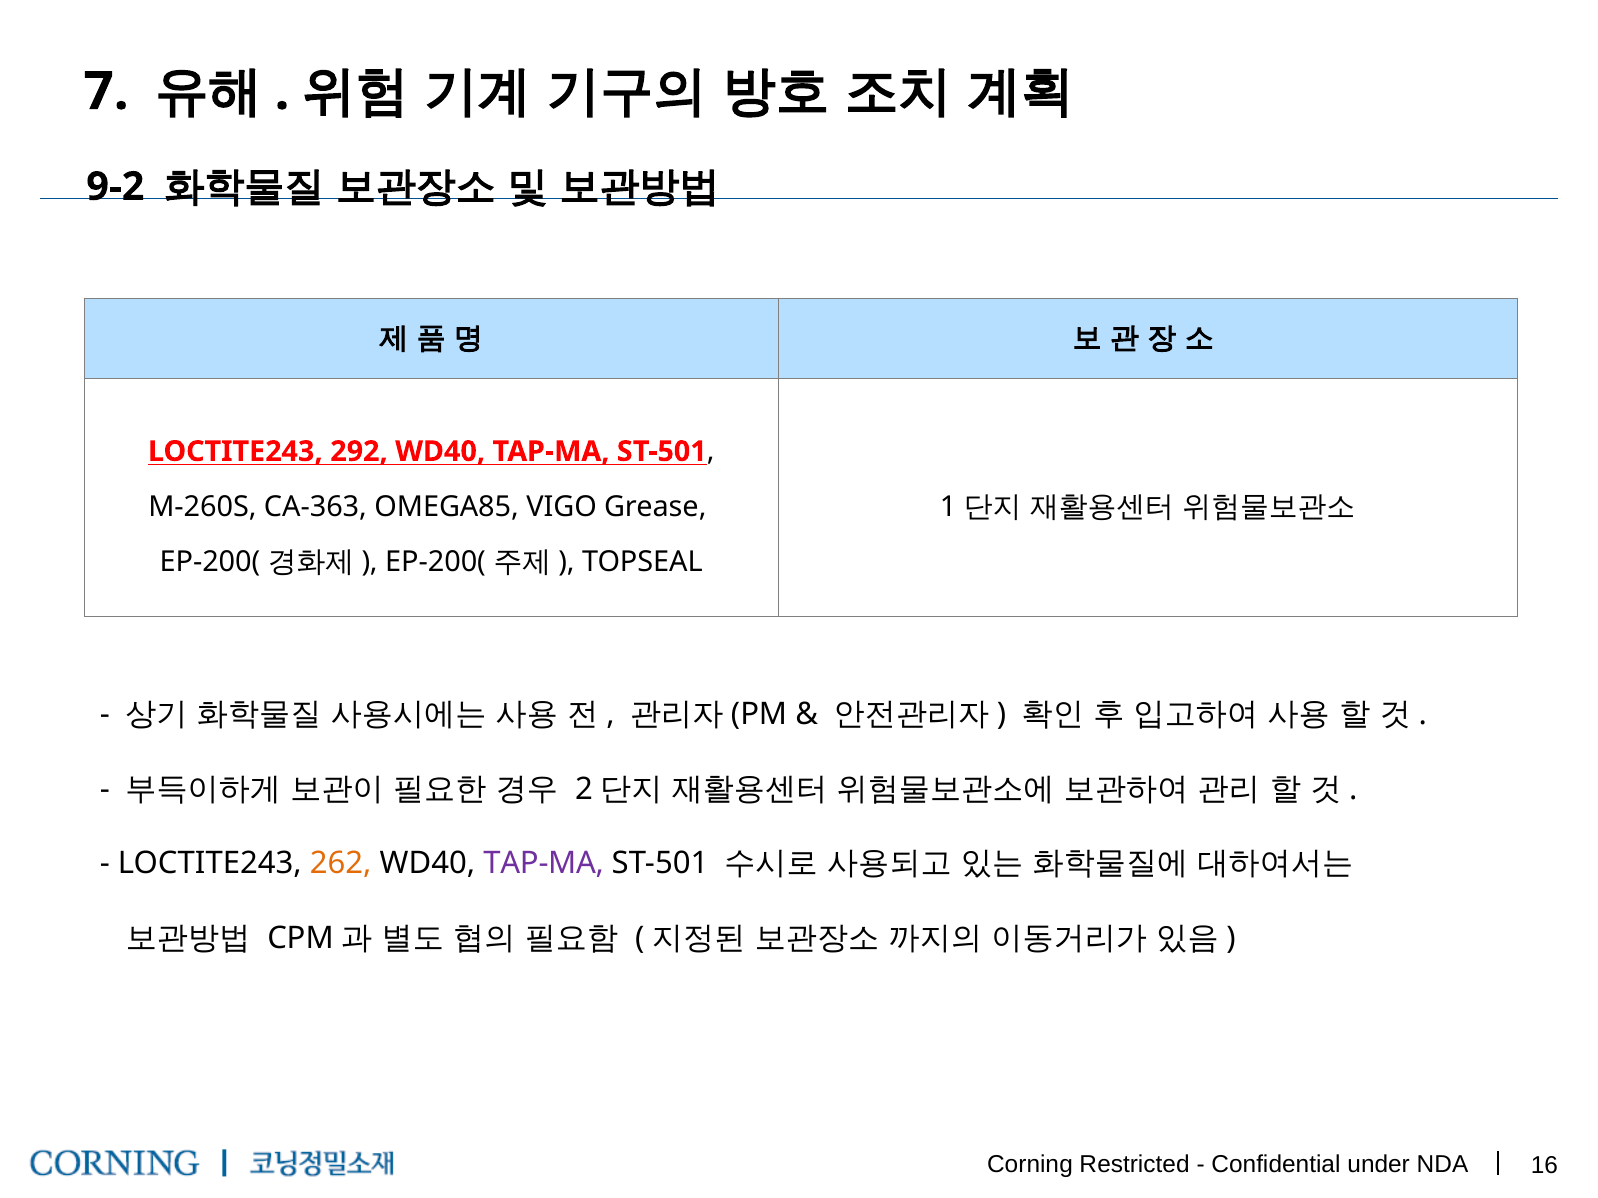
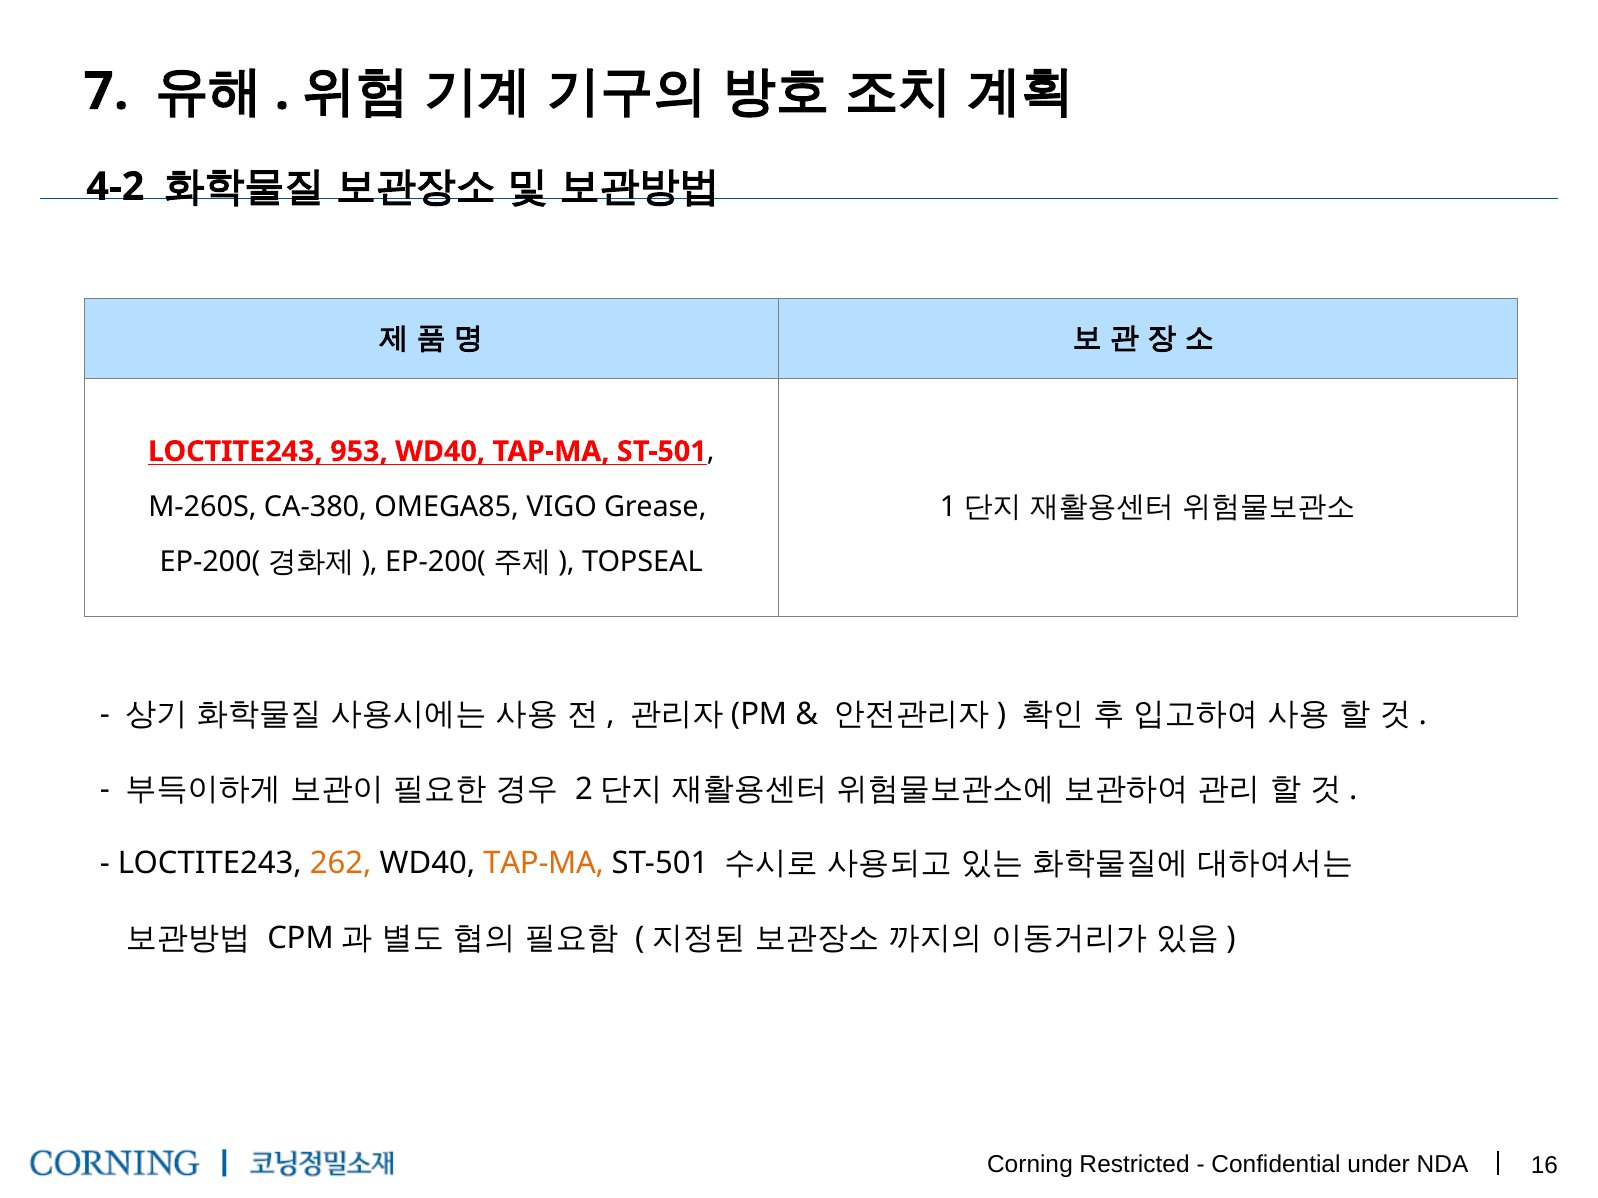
9-2: 9-2 -> 4-2 (115, 187)
292: 292 -> 953 (359, 452)
CA-363: CA-363 -> CA-380 (315, 507)
TAP-MA colour: purple -> orange (544, 864)
